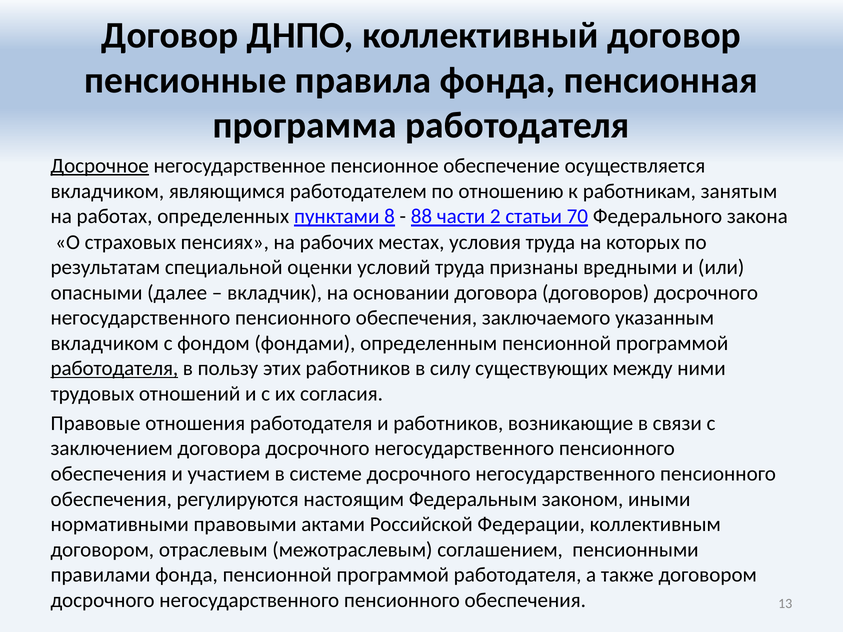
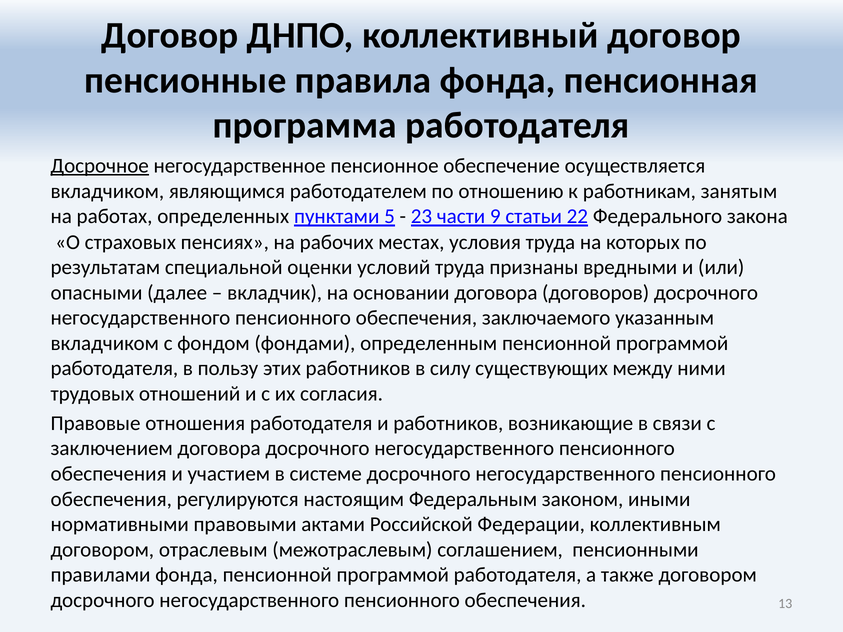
8: 8 -> 5 (390, 216)
88: 88 -> 23 (421, 216)
2: 2 -> 9 (495, 216)
70: 70 -> 22 (577, 216)
работодателя underline: present -> none (114, 369)
